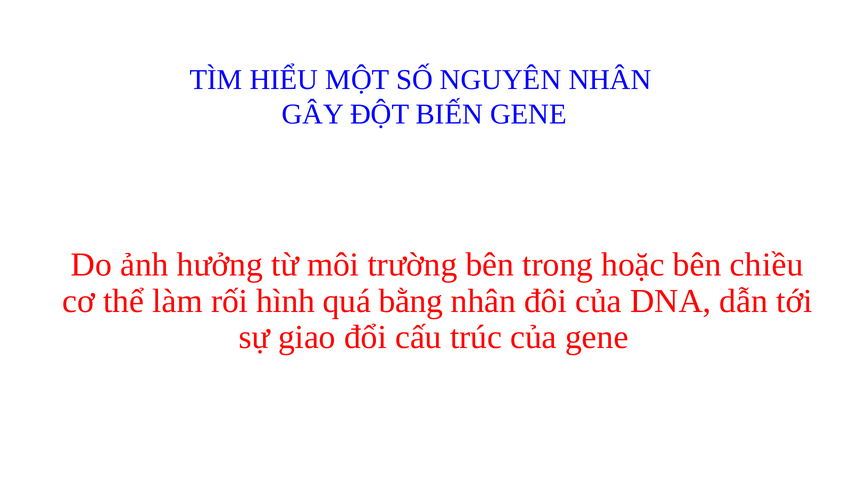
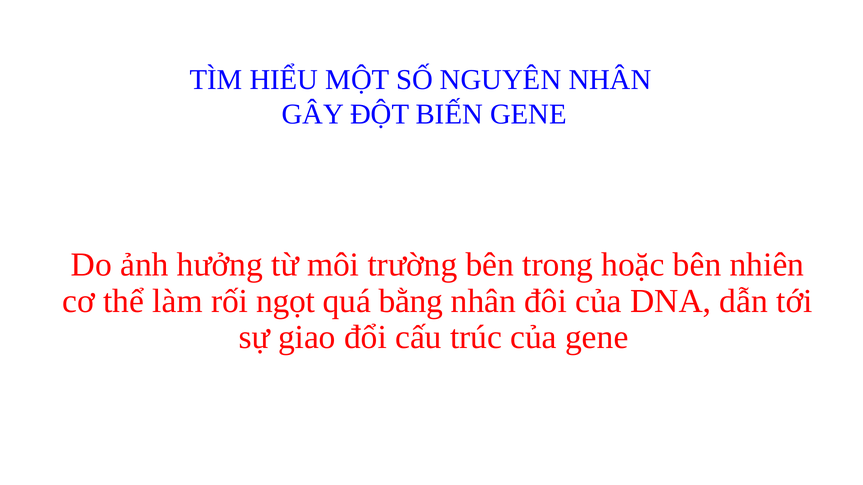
chiều: chiều -> nhiên (767, 265)
hình: hình -> ngọt (286, 301)
